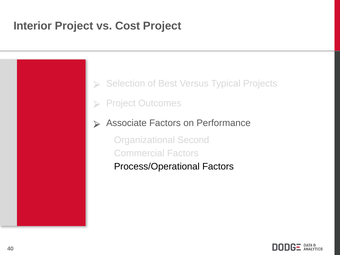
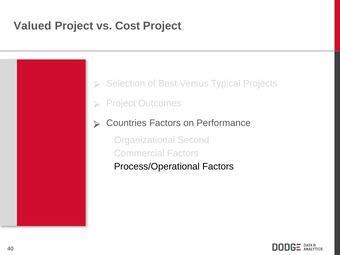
Interior: Interior -> Valued (32, 26)
Associate: Associate -> Countries (126, 123)
